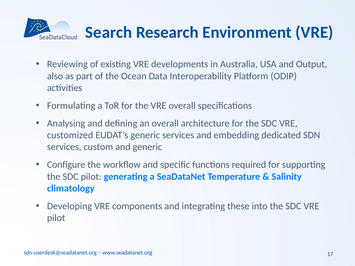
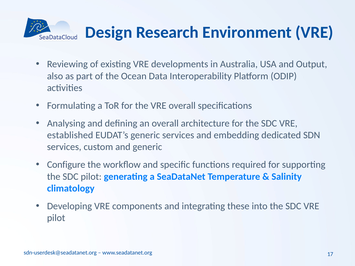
Search: Search -> Design (109, 32)
customized: customized -> established (70, 135)
